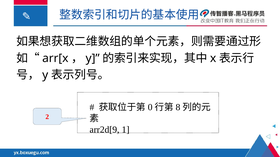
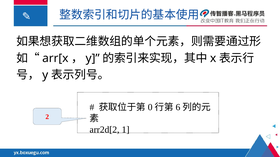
8: 8 -> 6 (178, 108)
arr2d[9: arr2d[9 -> arr2d[2 (104, 130)
